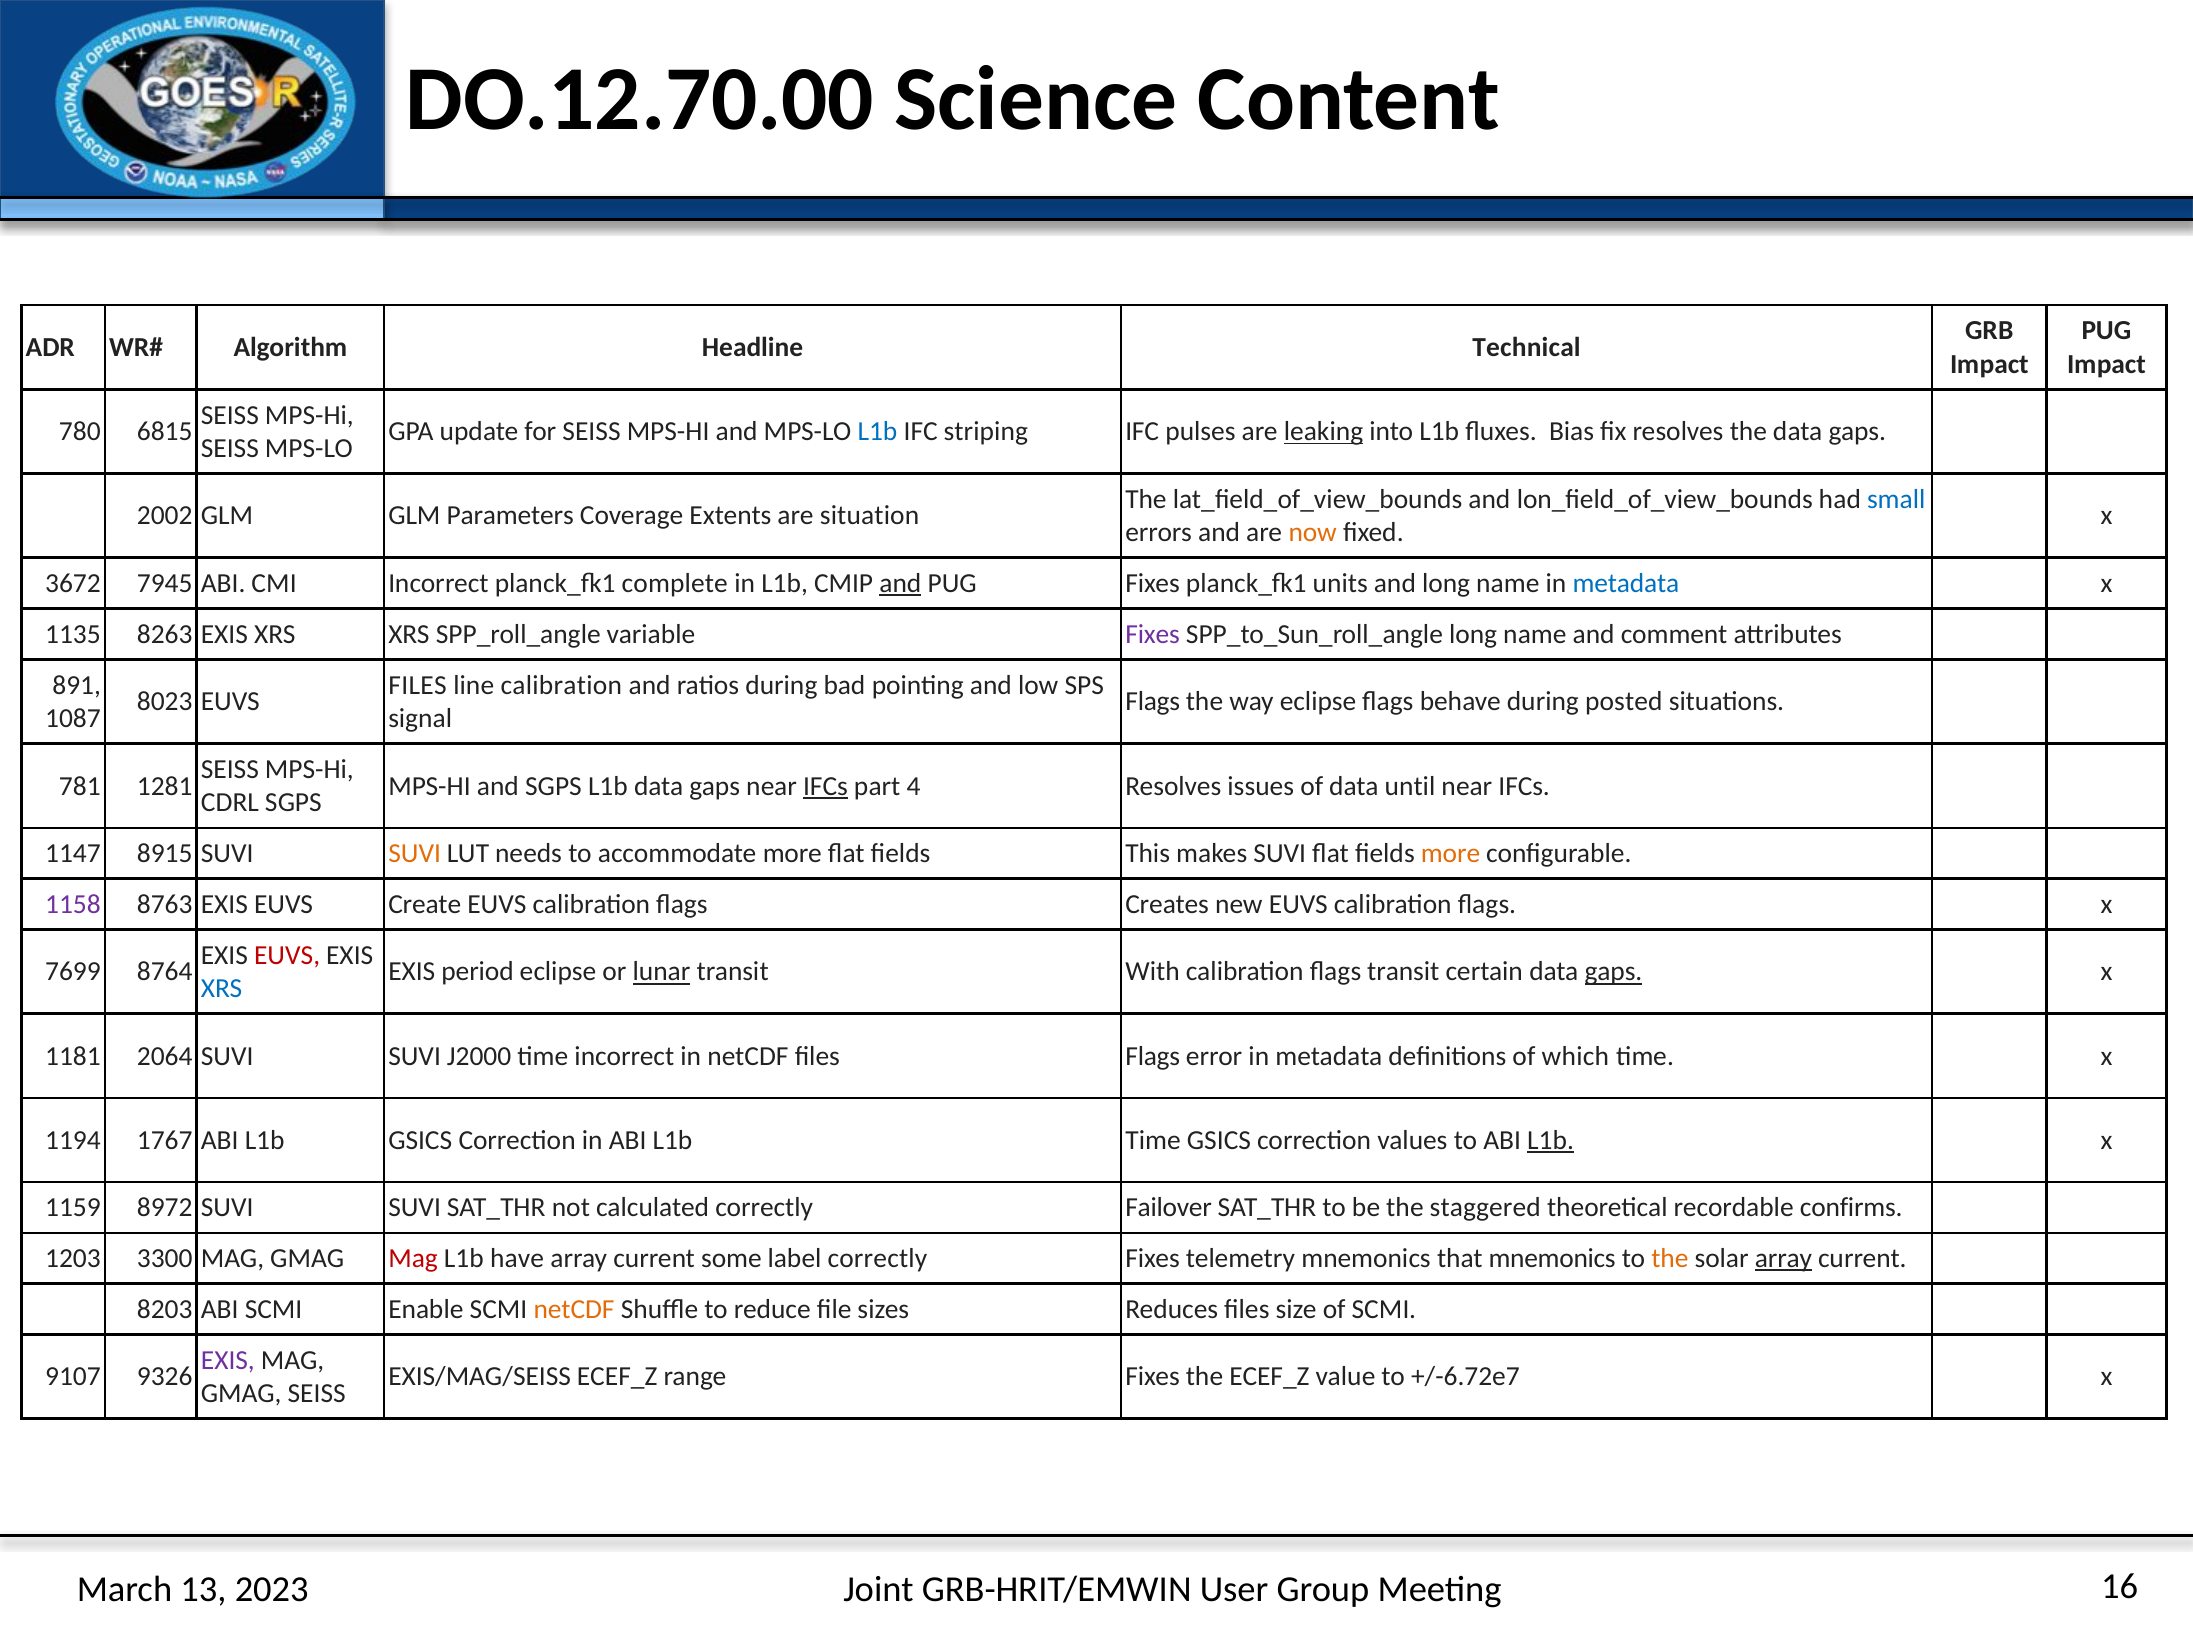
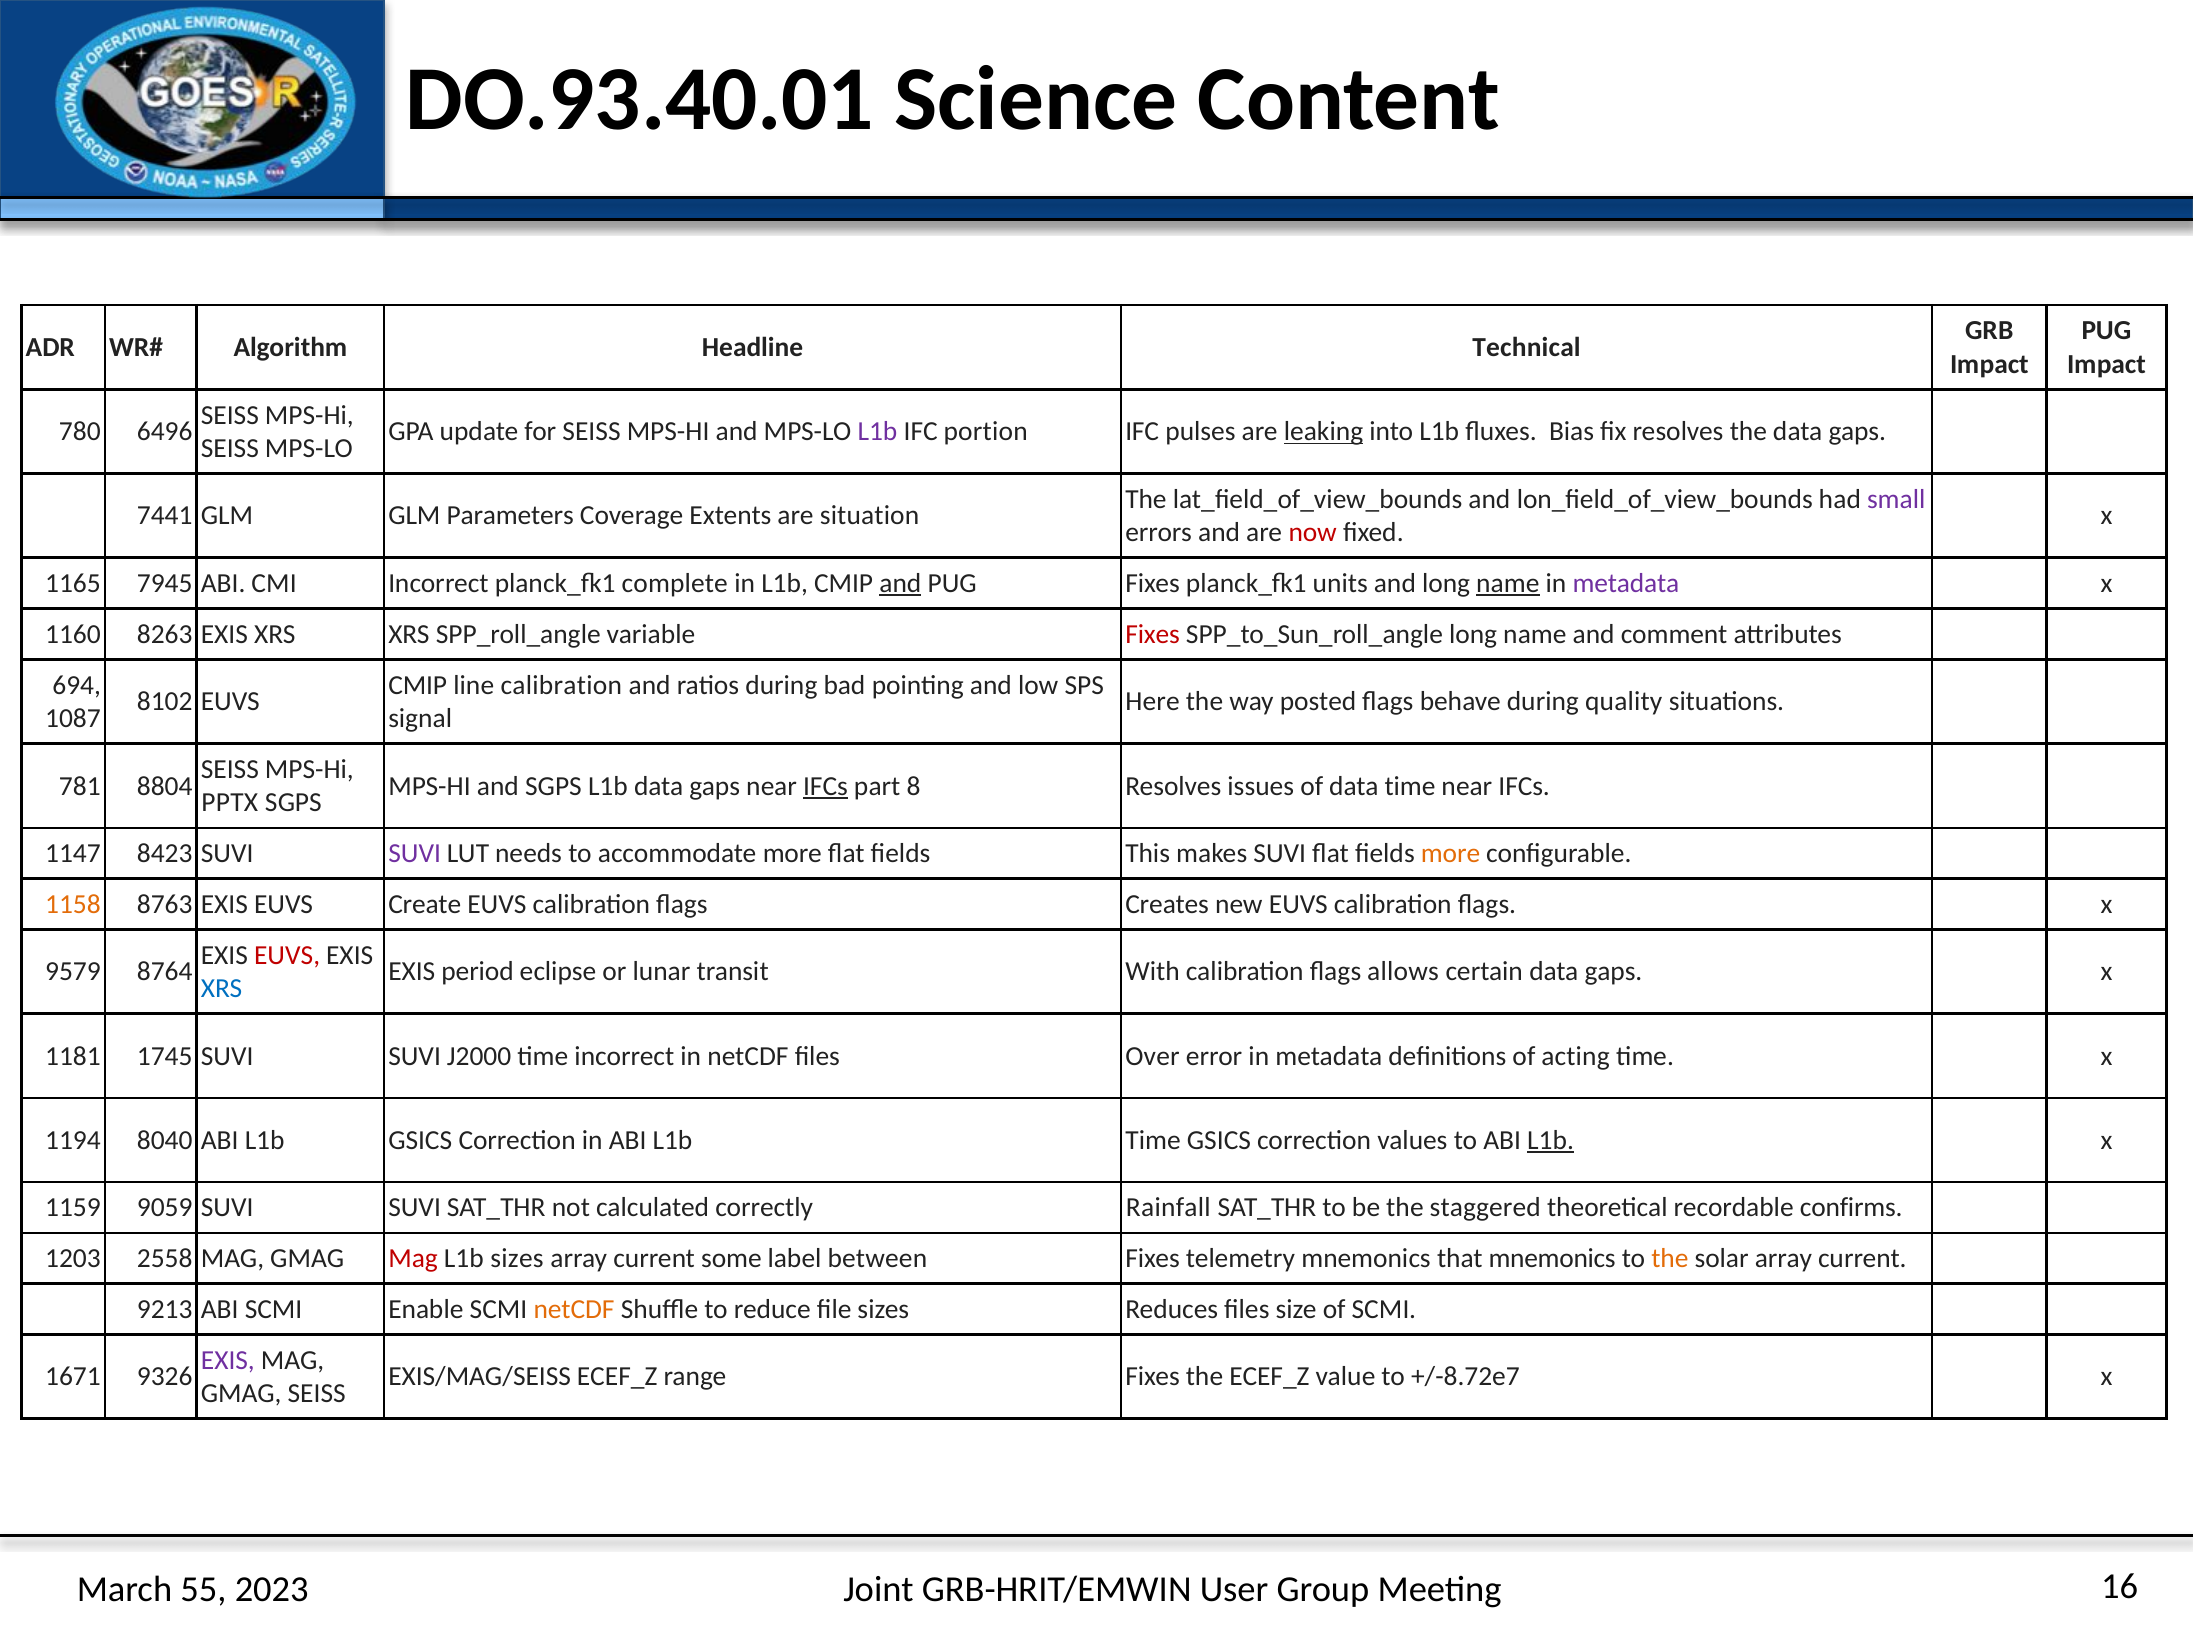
DO.12.70.00: DO.12.70.00 -> DO.93.40.01 (640, 100)
6815: 6815 -> 6496 (165, 432)
L1b colour: blue -> purple (877, 432)
striping: striping -> portion (986, 432)
small colour: blue -> purple (1896, 499)
2002: 2002 -> 7441 (165, 516)
now colour: orange -> red (1313, 532)
3672: 3672 -> 1165 (73, 583)
name underline: none -> present (1508, 583)
metadata colour: blue -> purple (1626, 583)
1135: 1135 -> 1160 (73, 634)
Fixes colour: purple -> red (1153, 634)
891: 891 -> 694 (77, 685)
FILES: FILES -> CMIP (418, 685)
8023: 8023 -> 8102 (165, 702)
Flags: Flags -> Here (1153, 702)
way eclipse: eclipse -> posted (1318, 702)
posted: posted -> quality (1624, 702)
1281: 1281 -> 8804 (165, 786)
4: 4 -> 8 (914, 786)
data until: until -> time (1410, 786)
CDRL: CDRL -> PPTX (230, 803)
8915: 8915 -> 8423 (165, 853)
SUVI colour: orange -> purple (415, 853)
1158 colour: purple -> orange (73, 904)
7699: 7699 -> 9579 (73, 972)
lunar underline: present -> none (662, 972)
flags transit: transit -> allows (1403, 972)
gaps underline: present -> none (1613, 972)
2064: 2064 -> 1745 (165, 1056)
files Flags: Flags -> Over (1153, 1056)
which: which -> acting (1575, 1056)
1767: 1767 -> 8040 (165, 1140)
8972: 8972 -> 9059 (165, 1207)
Failover: Failover -> Rainfall (1168, 1207)
3300: 3300 -> 2558 (165, 1258)
L1b have: have -> sizes (517, 1258)
label correctly: correctly -> between (877, 1258)
array underline: present -> none (1783, 1258)
8203: 8203 -> 9213 (165, 1309)
9107: 9107 -> 1671 (73, 1377)
+/-6.72e7: +/-6.72e7 -> +/-8.72e7 (1465, 1377)
13: 13 -> 55 (203, 1590)
